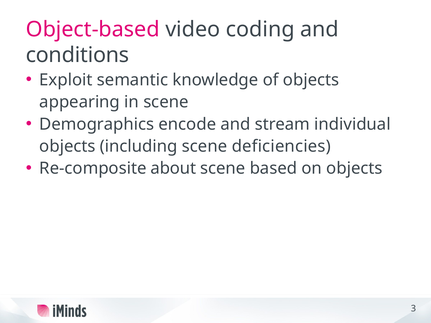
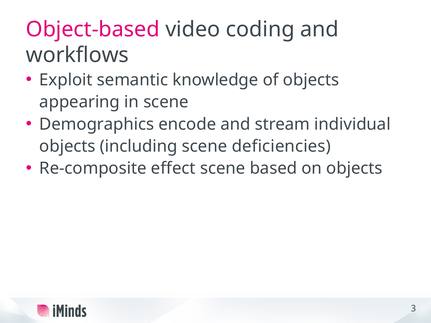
conditions: conditions -> workflows (77, 55)
about: about -> effect (173, 169)
